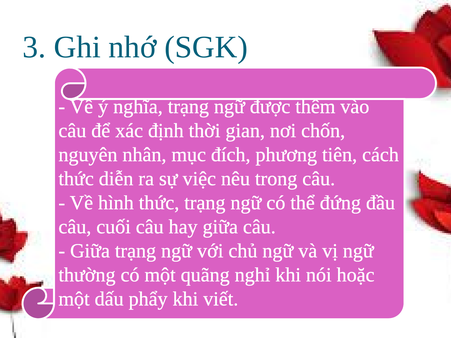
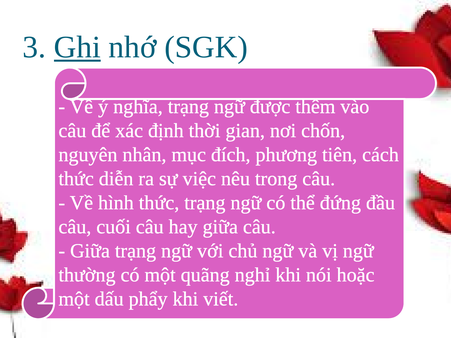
Ghi underline: none -> present (77, 47)
